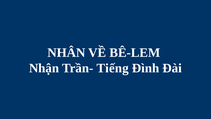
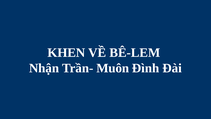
NHÂN: NHÂN -> KHEN (66, 53)
Tiếng: Tiếng -> Muôn (113, 68)
